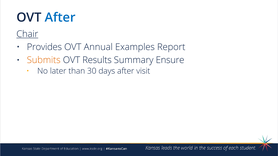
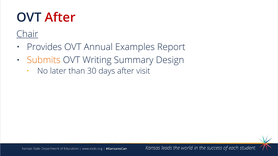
After colour: blue -> red (60, 18)
Results: Results -> Writing (97, 60)
Ensure: Ensure -> Design (170, 60)
